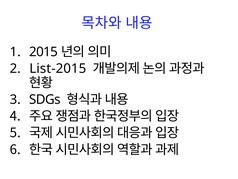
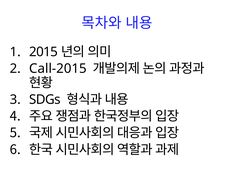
List-2015: List-2015 -> Call-2015 (58, 68)
